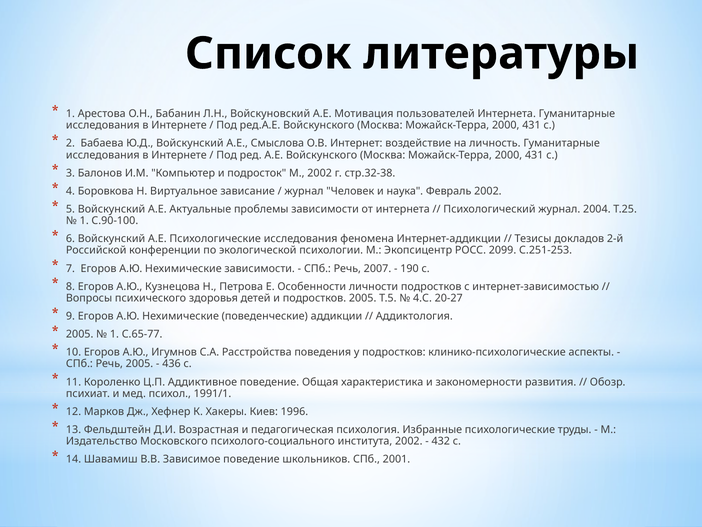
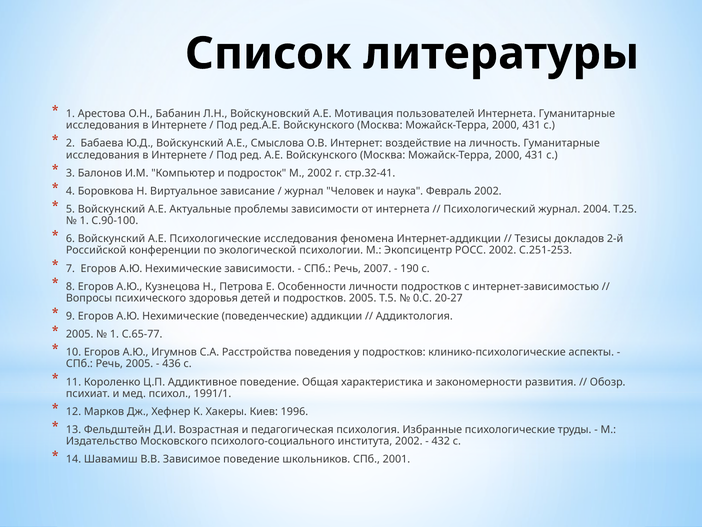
стр.32-38: стр.32-38 -> стр.32-41 (370, 173)
РОСС 2099: 2099 -> 2002 (503, 250)
4.С: 4.С -> 0.С (422, 298)
